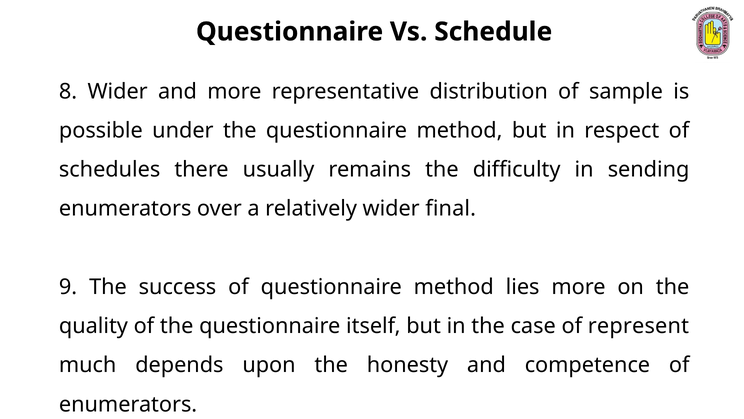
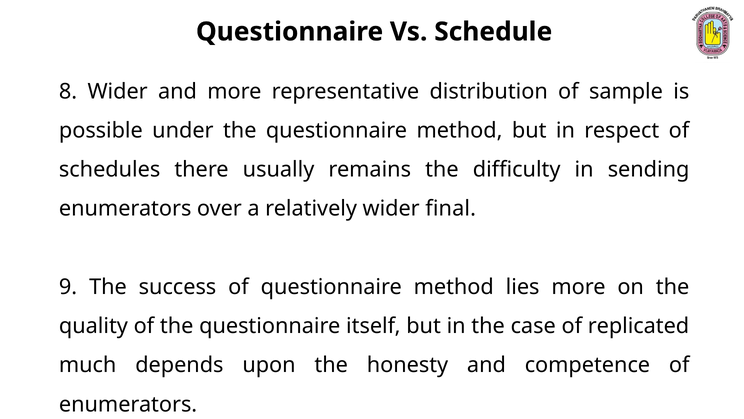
represent: represent -> replicated (639, 326)
